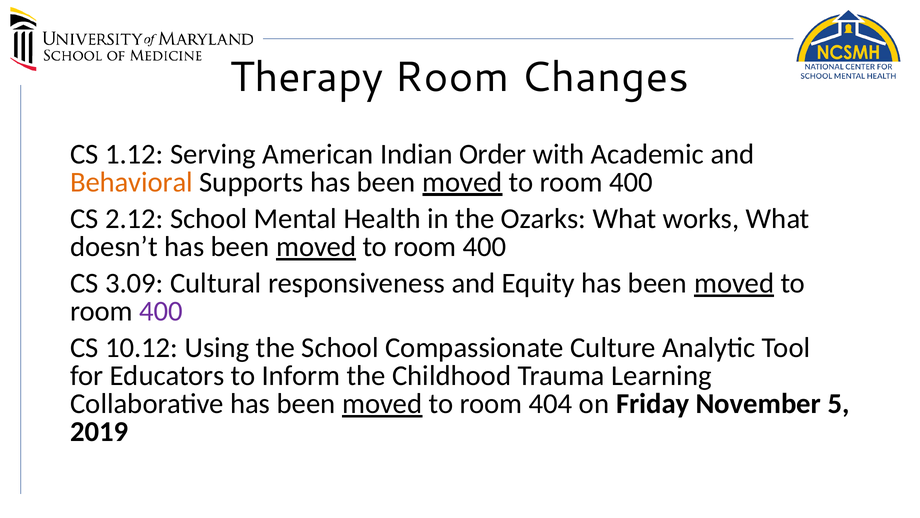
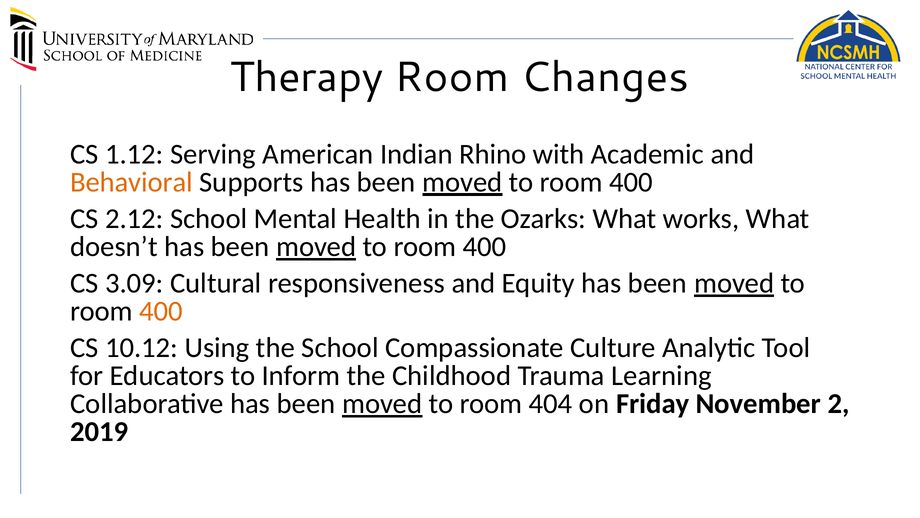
Order: Order -> Rhino (493, 154)
400 colour: purple -> orange (161, 311)
5: 5 -> 2 (839, 404)
